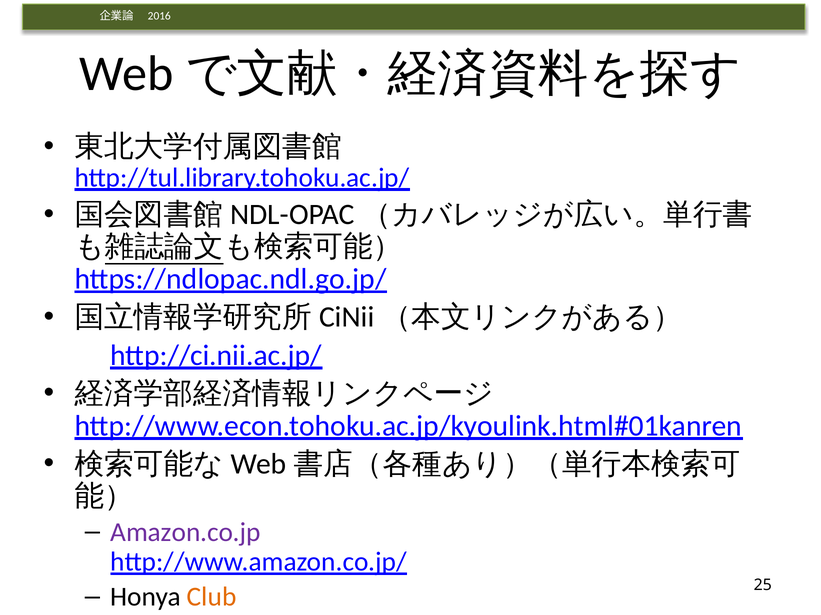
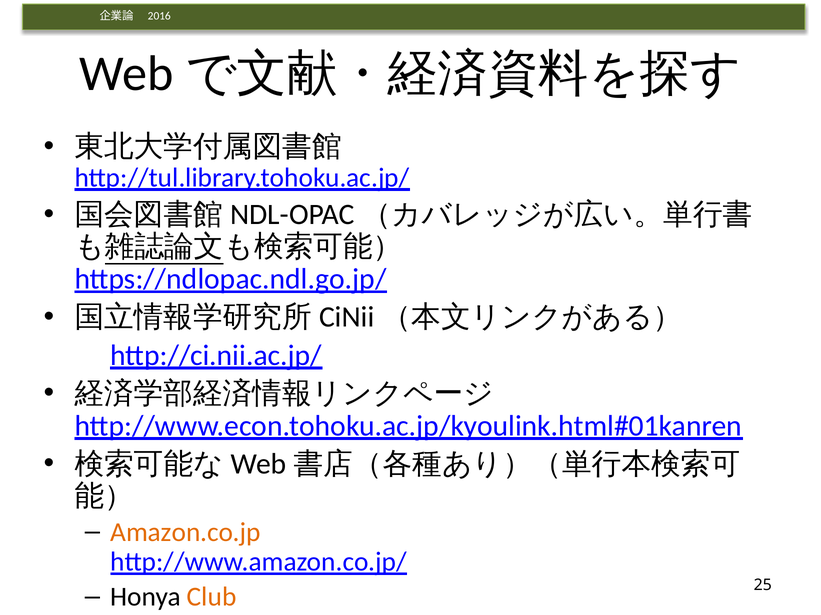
Amazon.co.jp colour: purple -> orange (186, 533)
